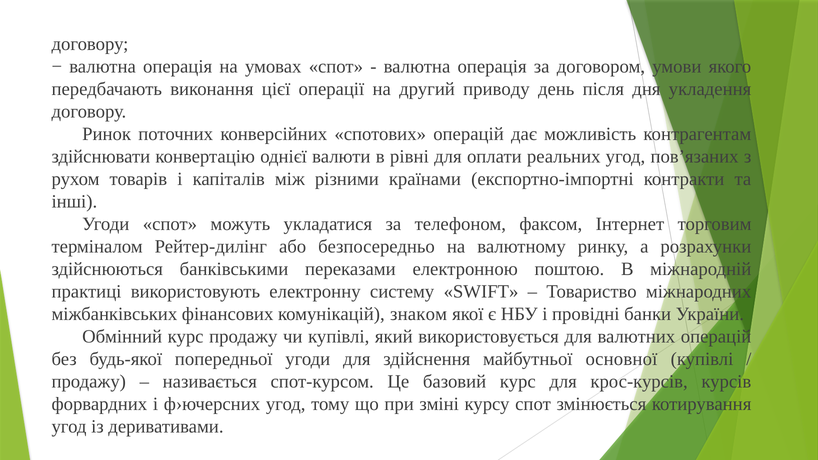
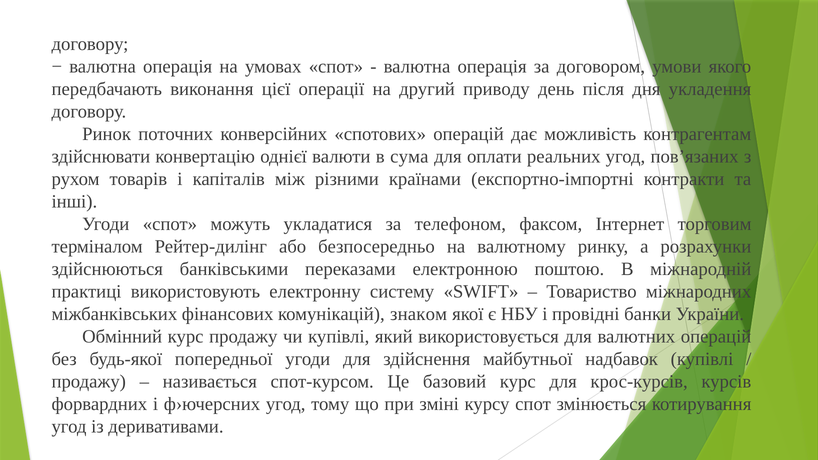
рівні: рівні -> сума (409, 157)
основної: основної -> надбавок (622, 359)
